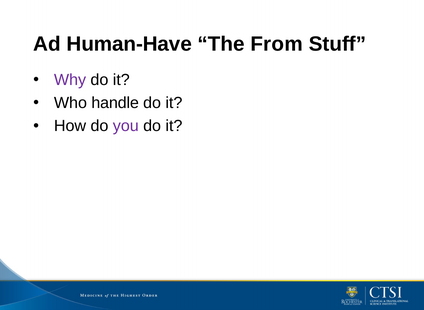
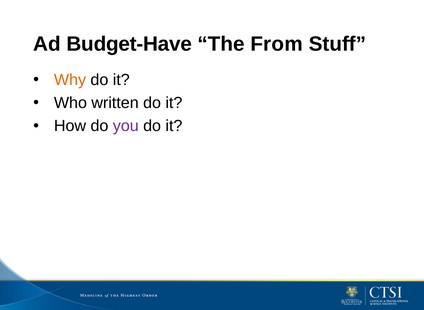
Human-Have: Human-Have -> Budget-Have (129, 44)
Why colour: purple -> orange (70, 80)
handle: handle -> written (115, 103)
